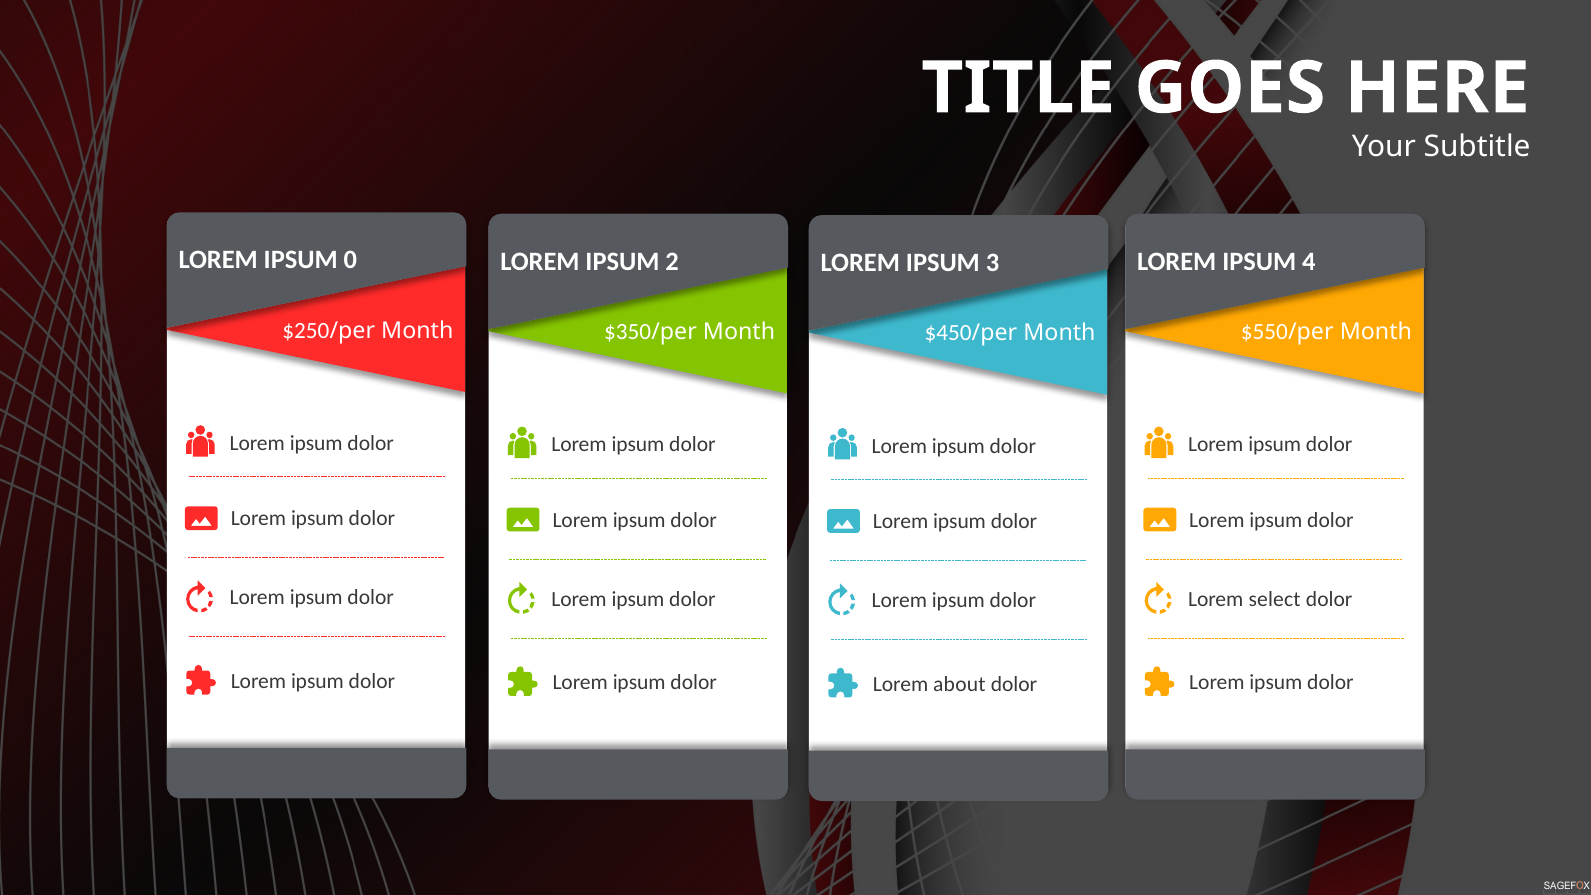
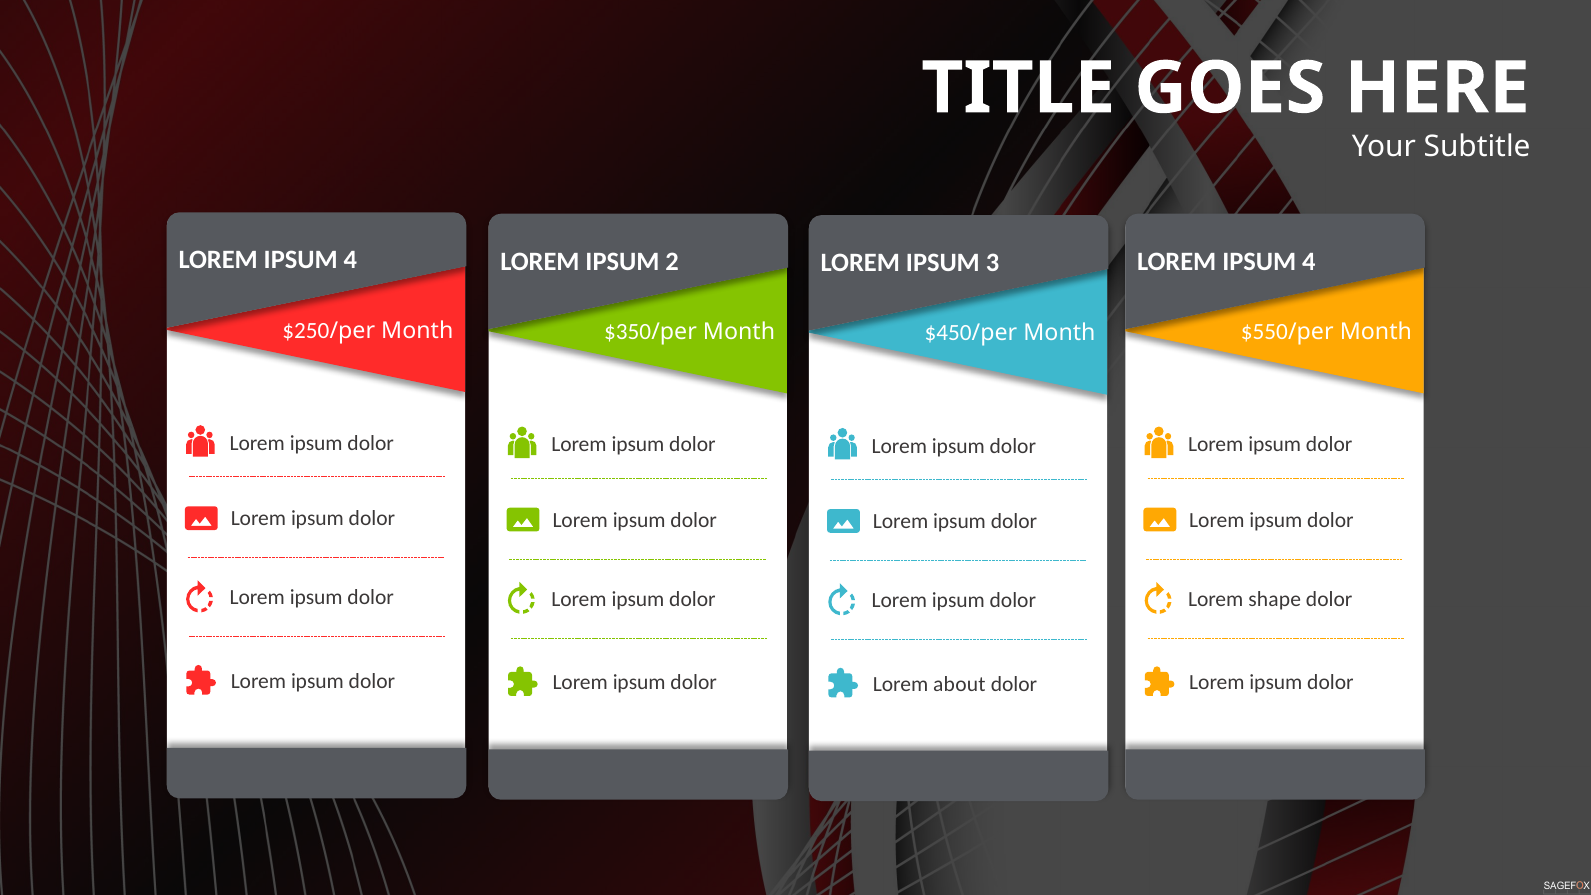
0: 0 -> 4 (350, 260)
select: select -> shape (1275, 599)
